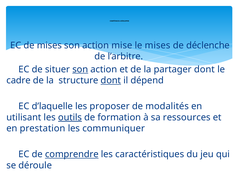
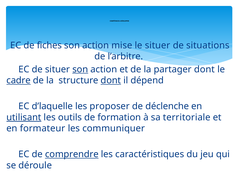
de mises: mises -> fiches (49, 45)
le mises: mises -> situer (158, 45)
déclenche: déclenche -> situations (208, 45)
cadre underline: none -> present (19, 81)
modalités: modalités -> déclenche (167, 107)
utilisant underline: none -> present (24, 118)
outils underline: present -> none (70, 118)
ressources: ressources -> territoriale (187, 118)
prestation: prestation -> formateur (43, 129)
